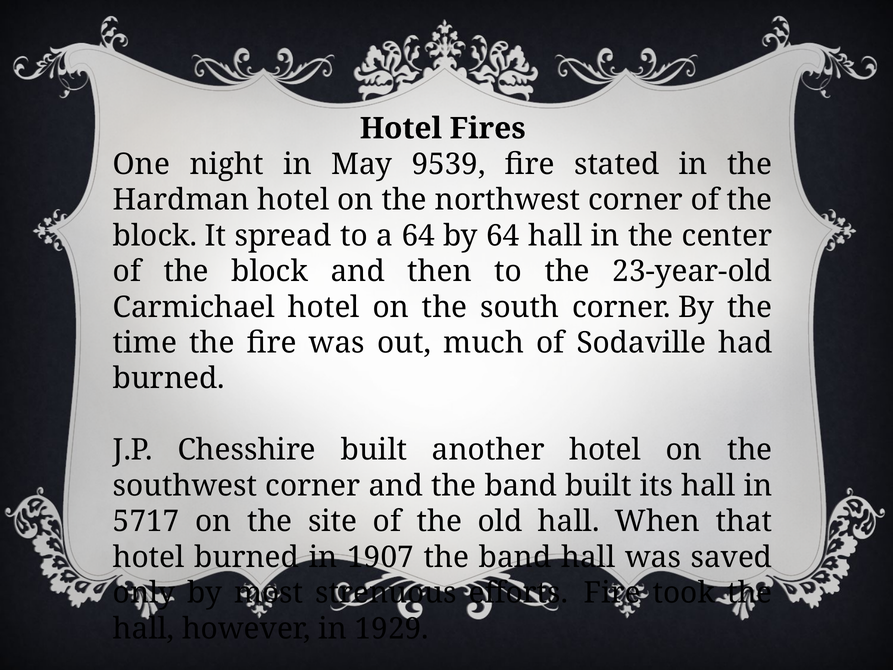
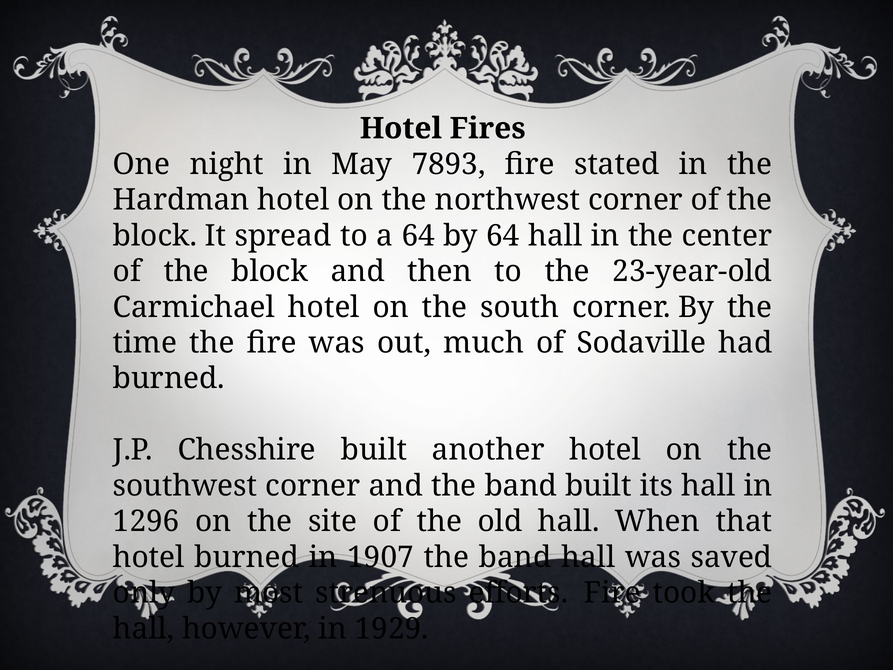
9539: 9539 -> 7893 (449, 164)
5717: 5717 -> 1296 (146, 521)
